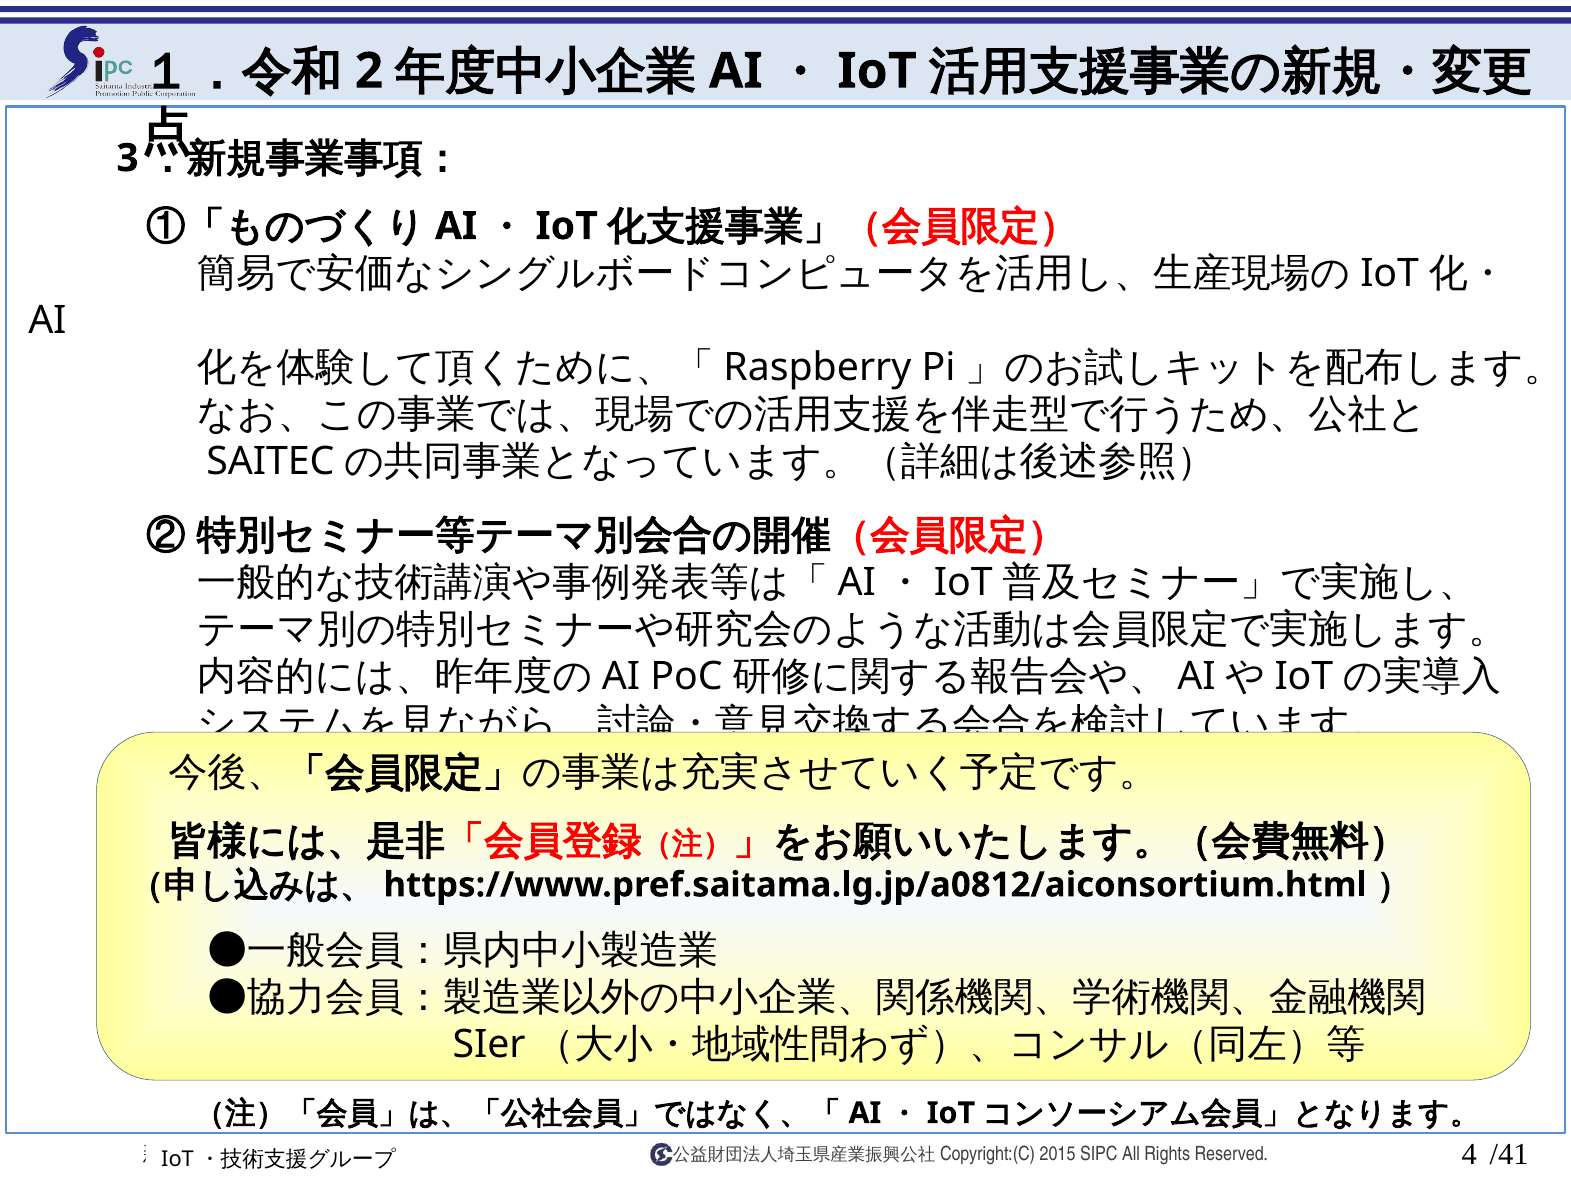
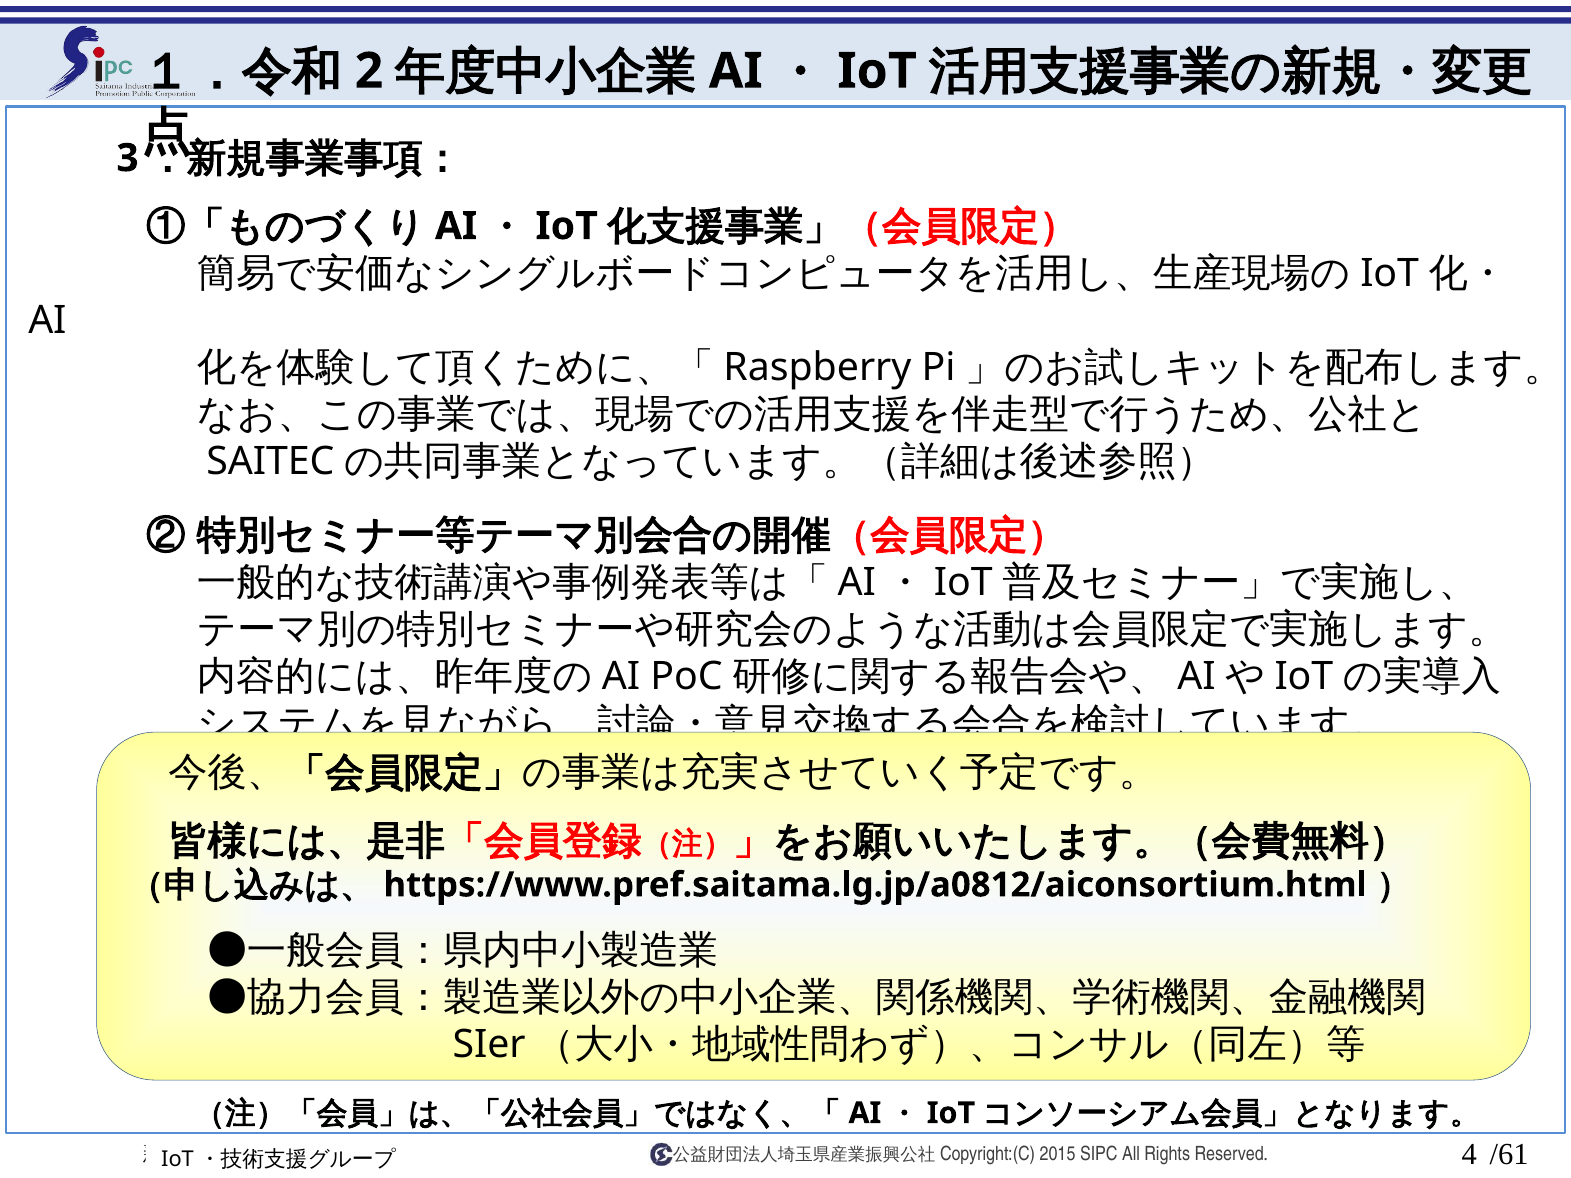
/41: /41 -> /61 (1509, 1155)
